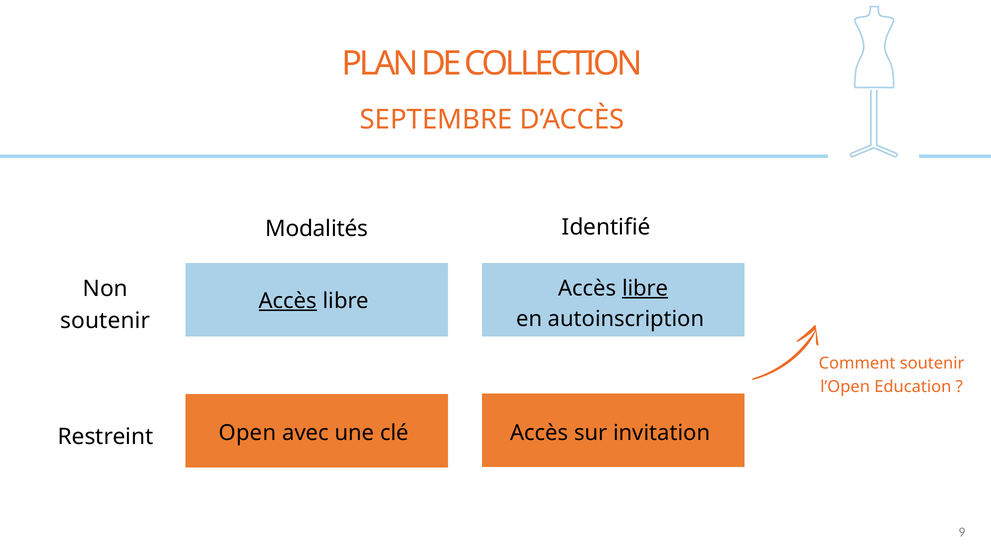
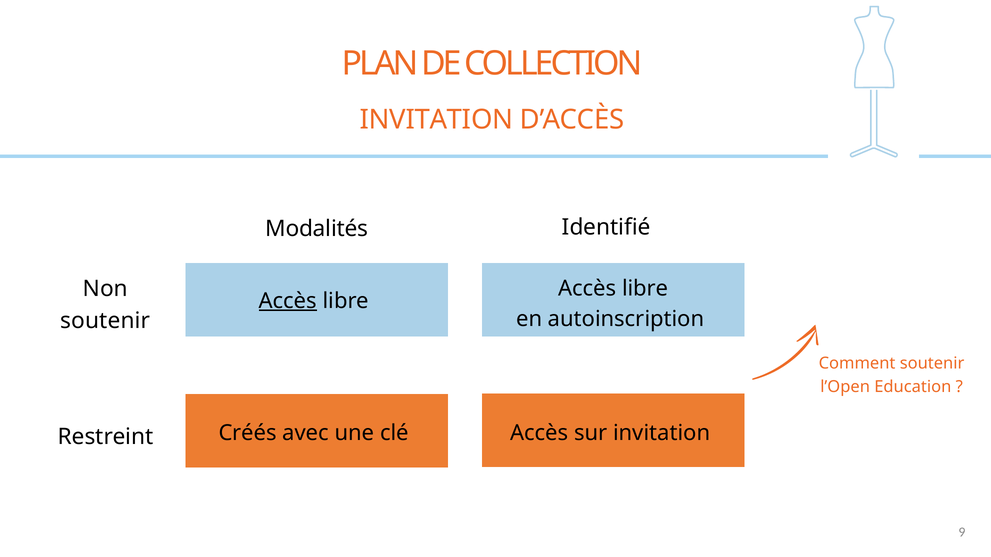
SEPTEMBRE: SEPTEMBRE -> INVITATION (436, 120)
libre underline: present -> none (645, 288)
Open: Open -> Créés (248, 433)
